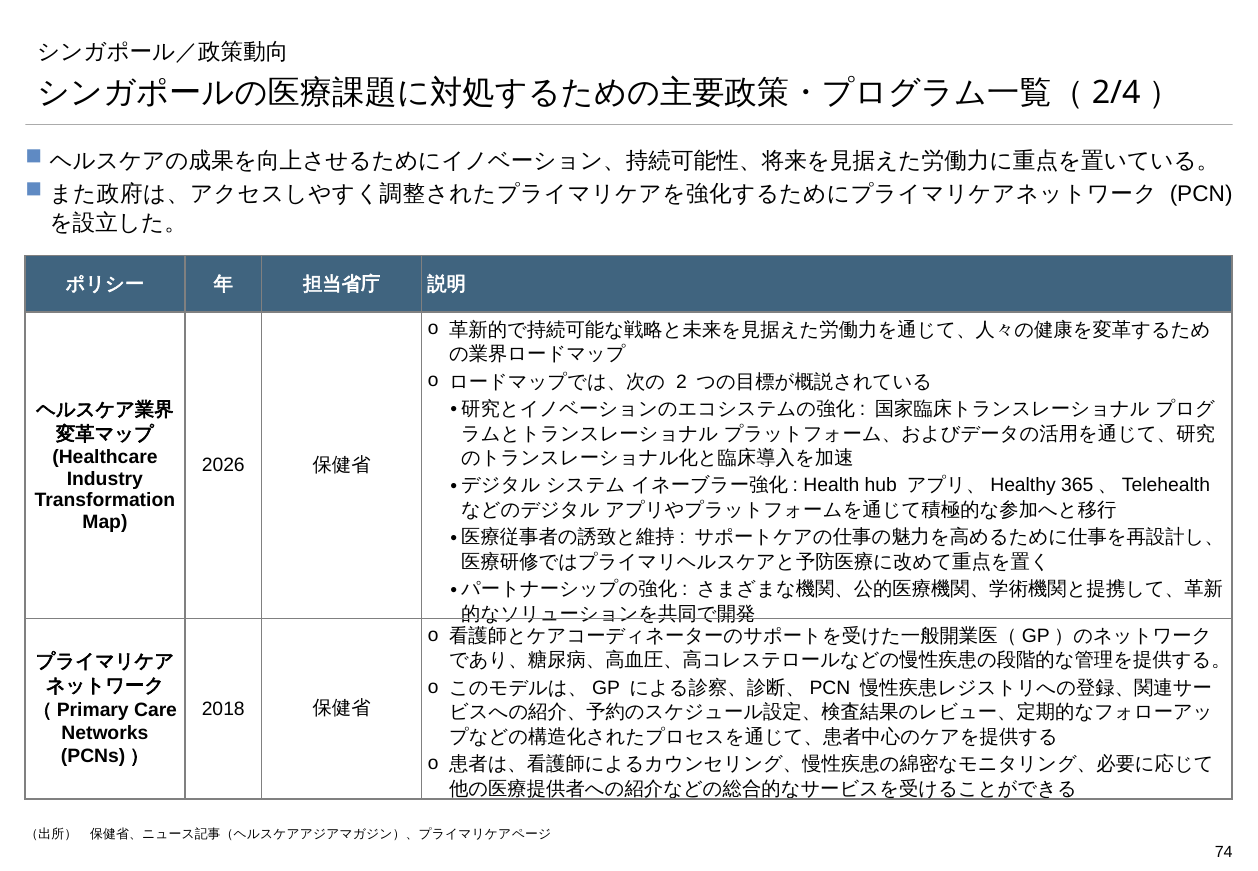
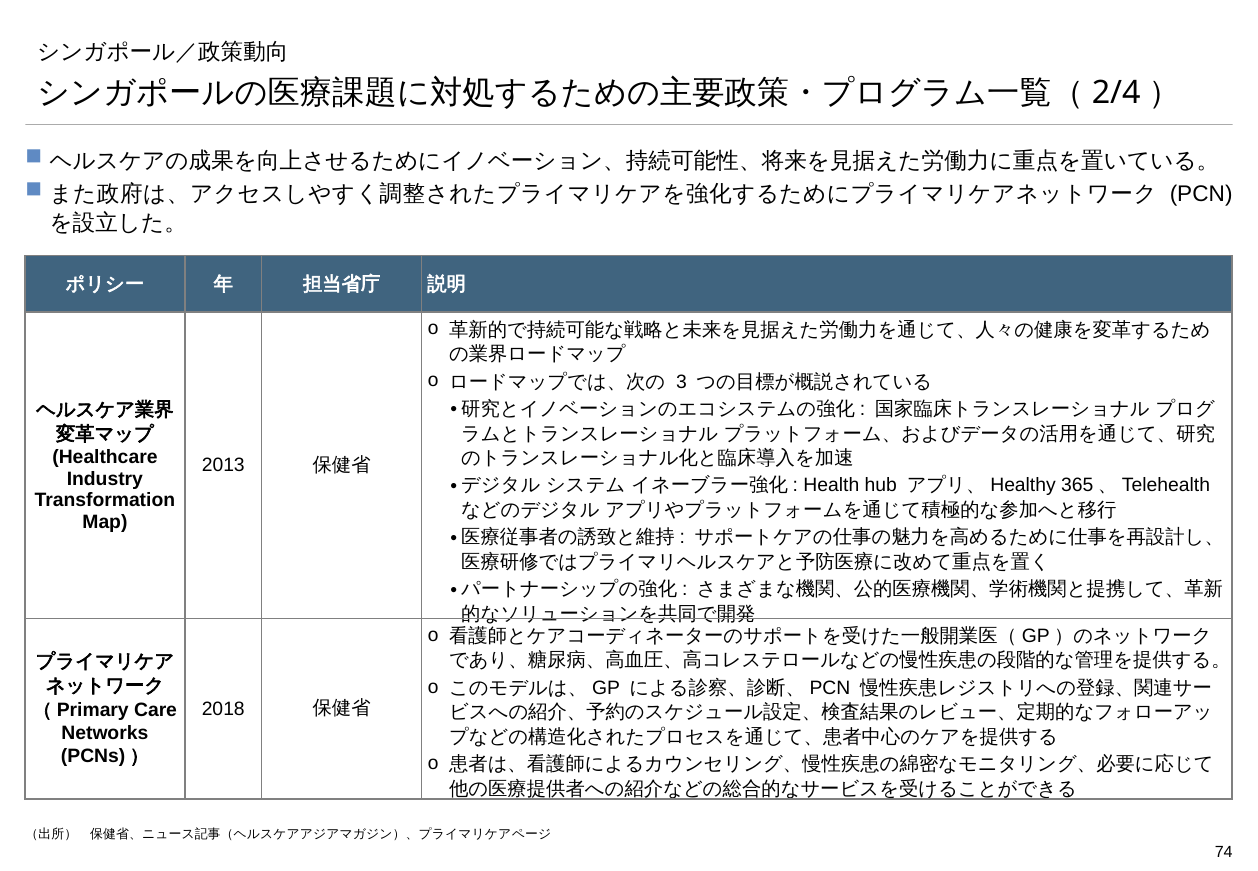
2: 2 -> 3 (681, 382)
2026: 2026 -> 2013 (223, 465)
